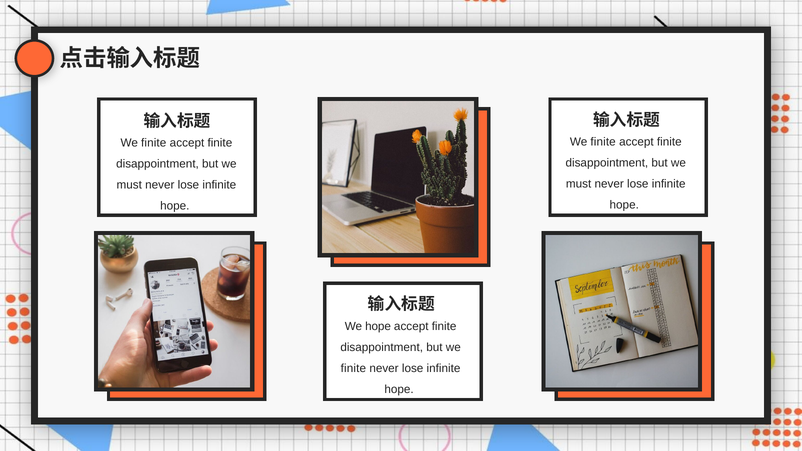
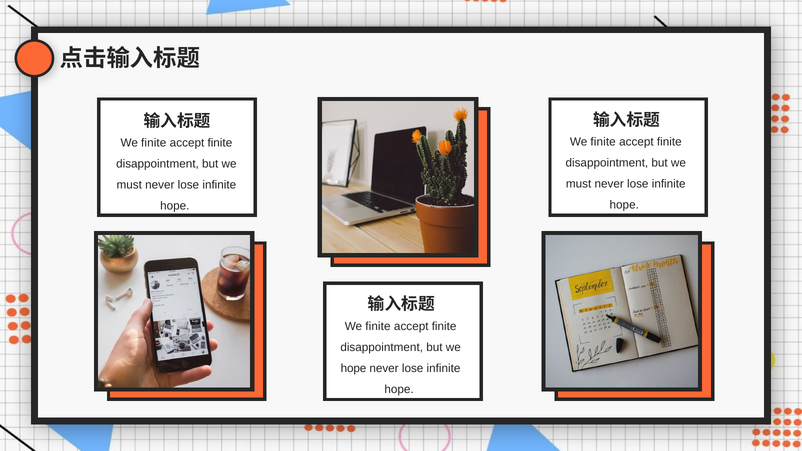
hope: hope -> finite (378, 326)
finite: finite -> hope (353, 368)
